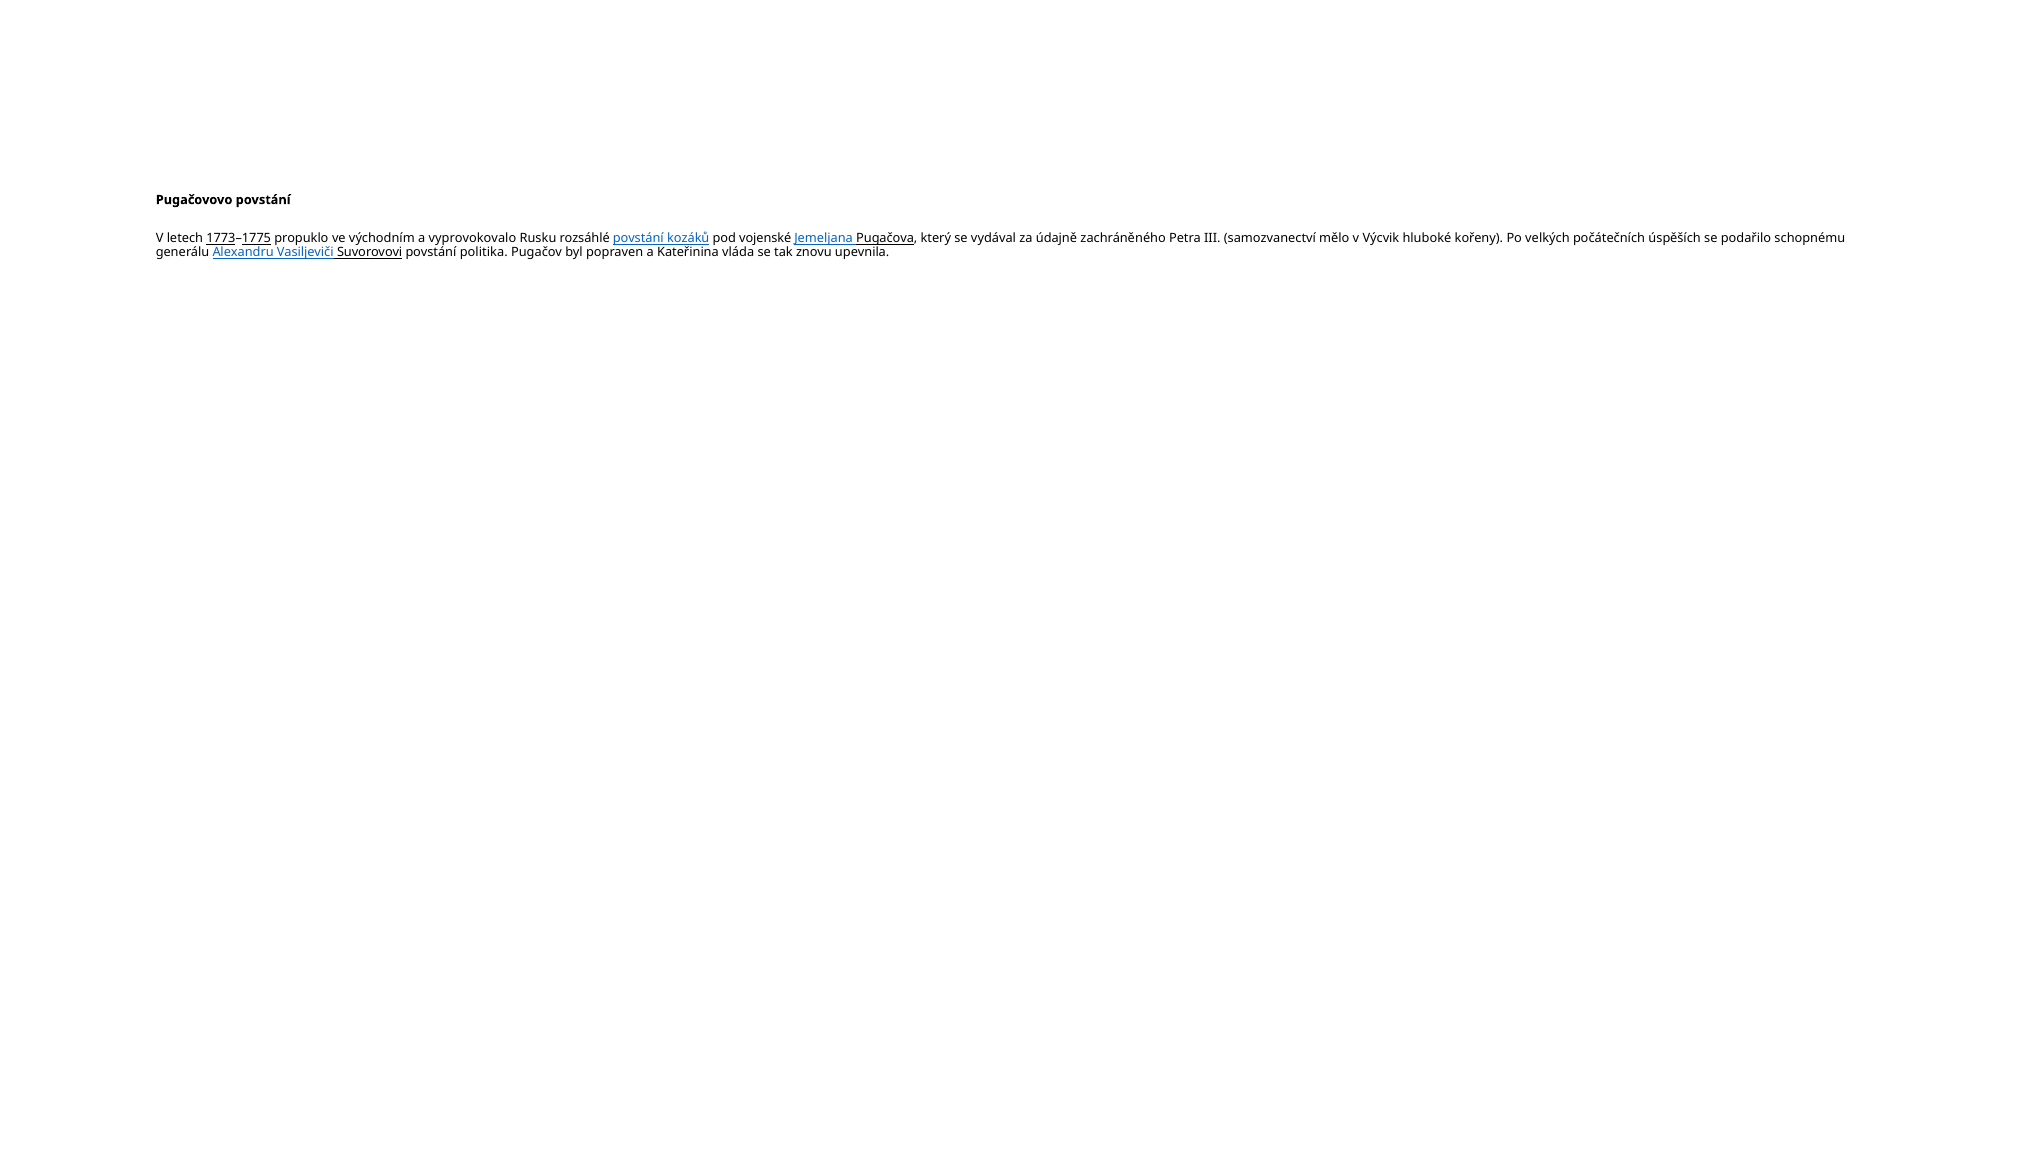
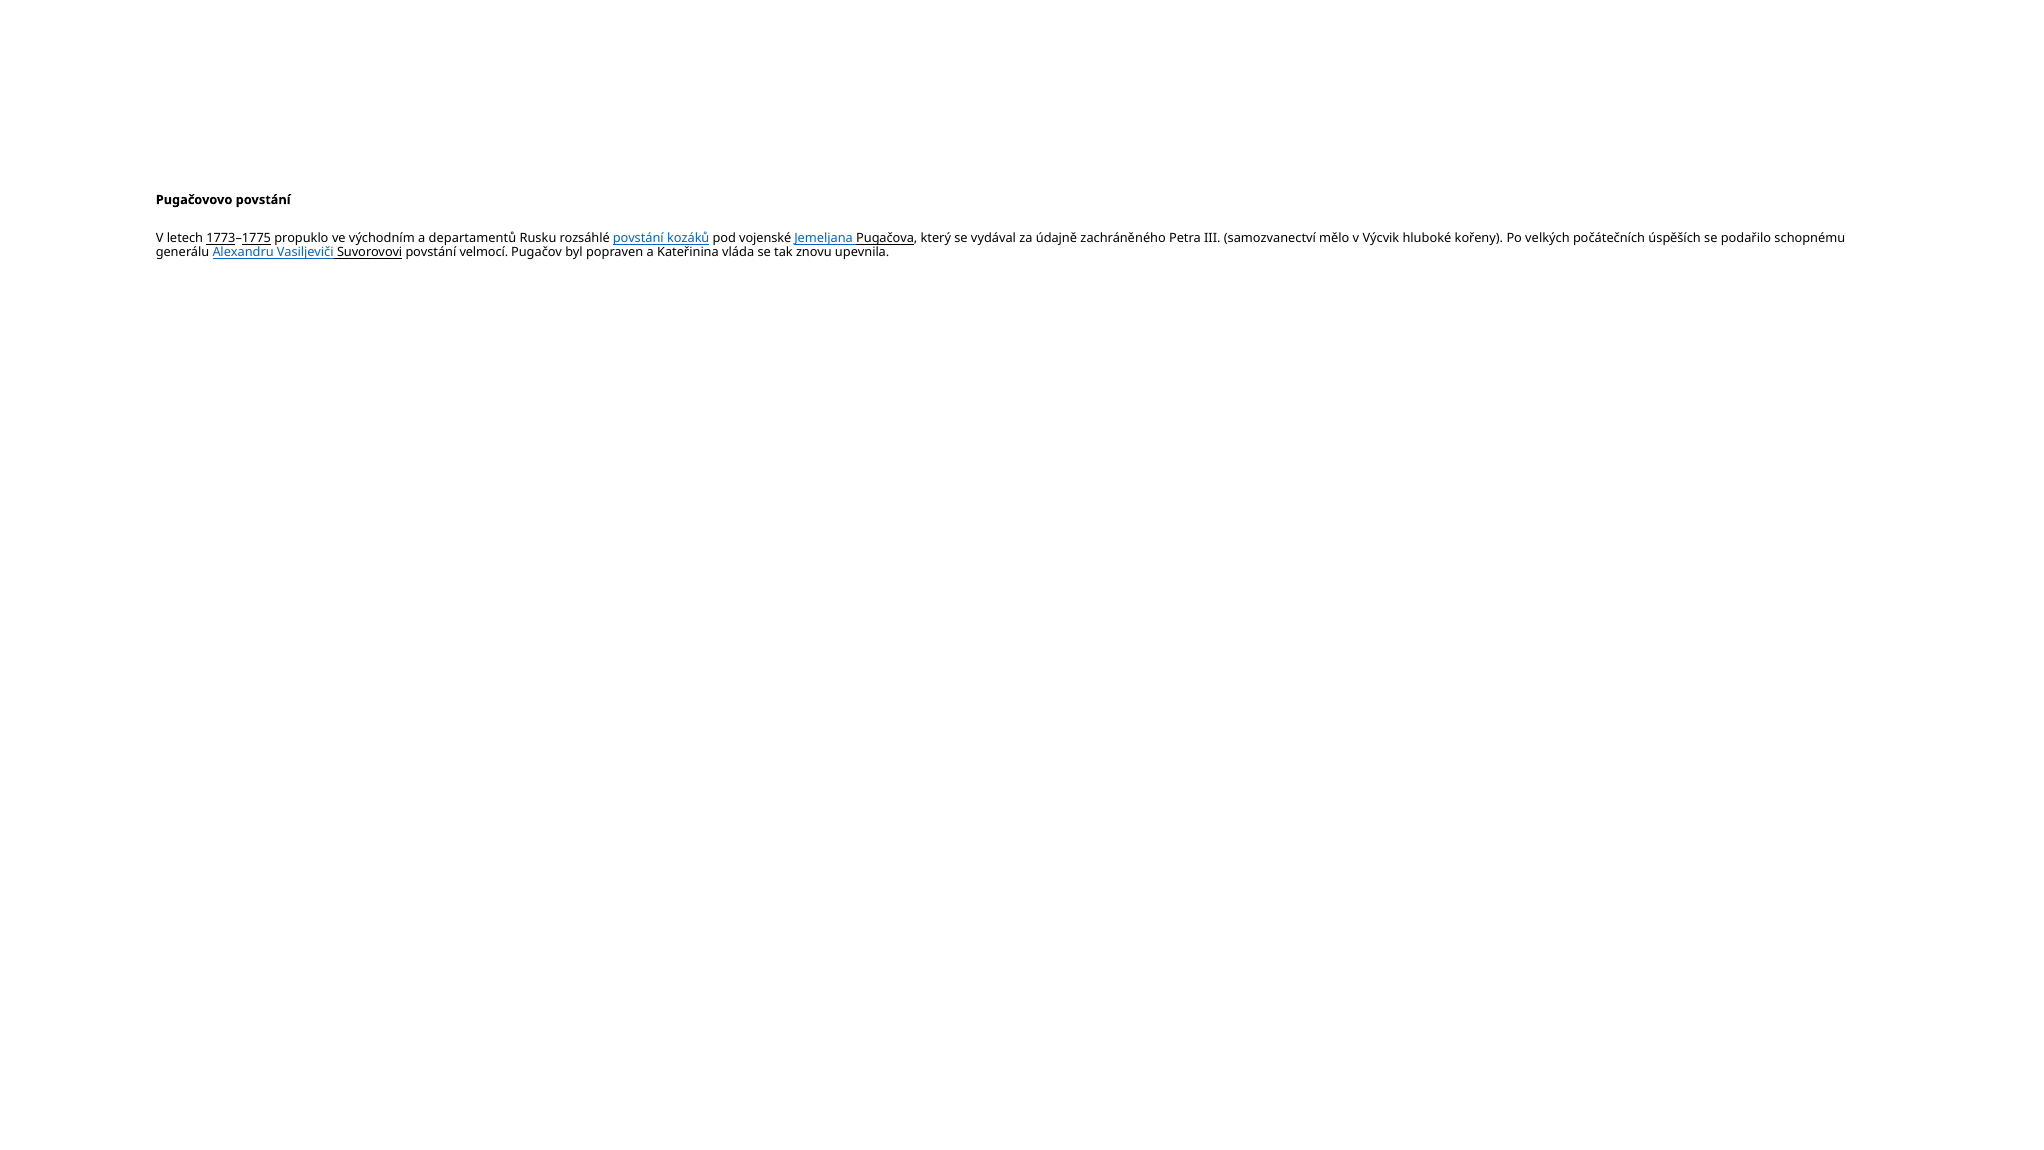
vyprovokovalo: vyprovokovalo -> departamentů (472, 238)
politika: politika -> velmocí (484, 252)
